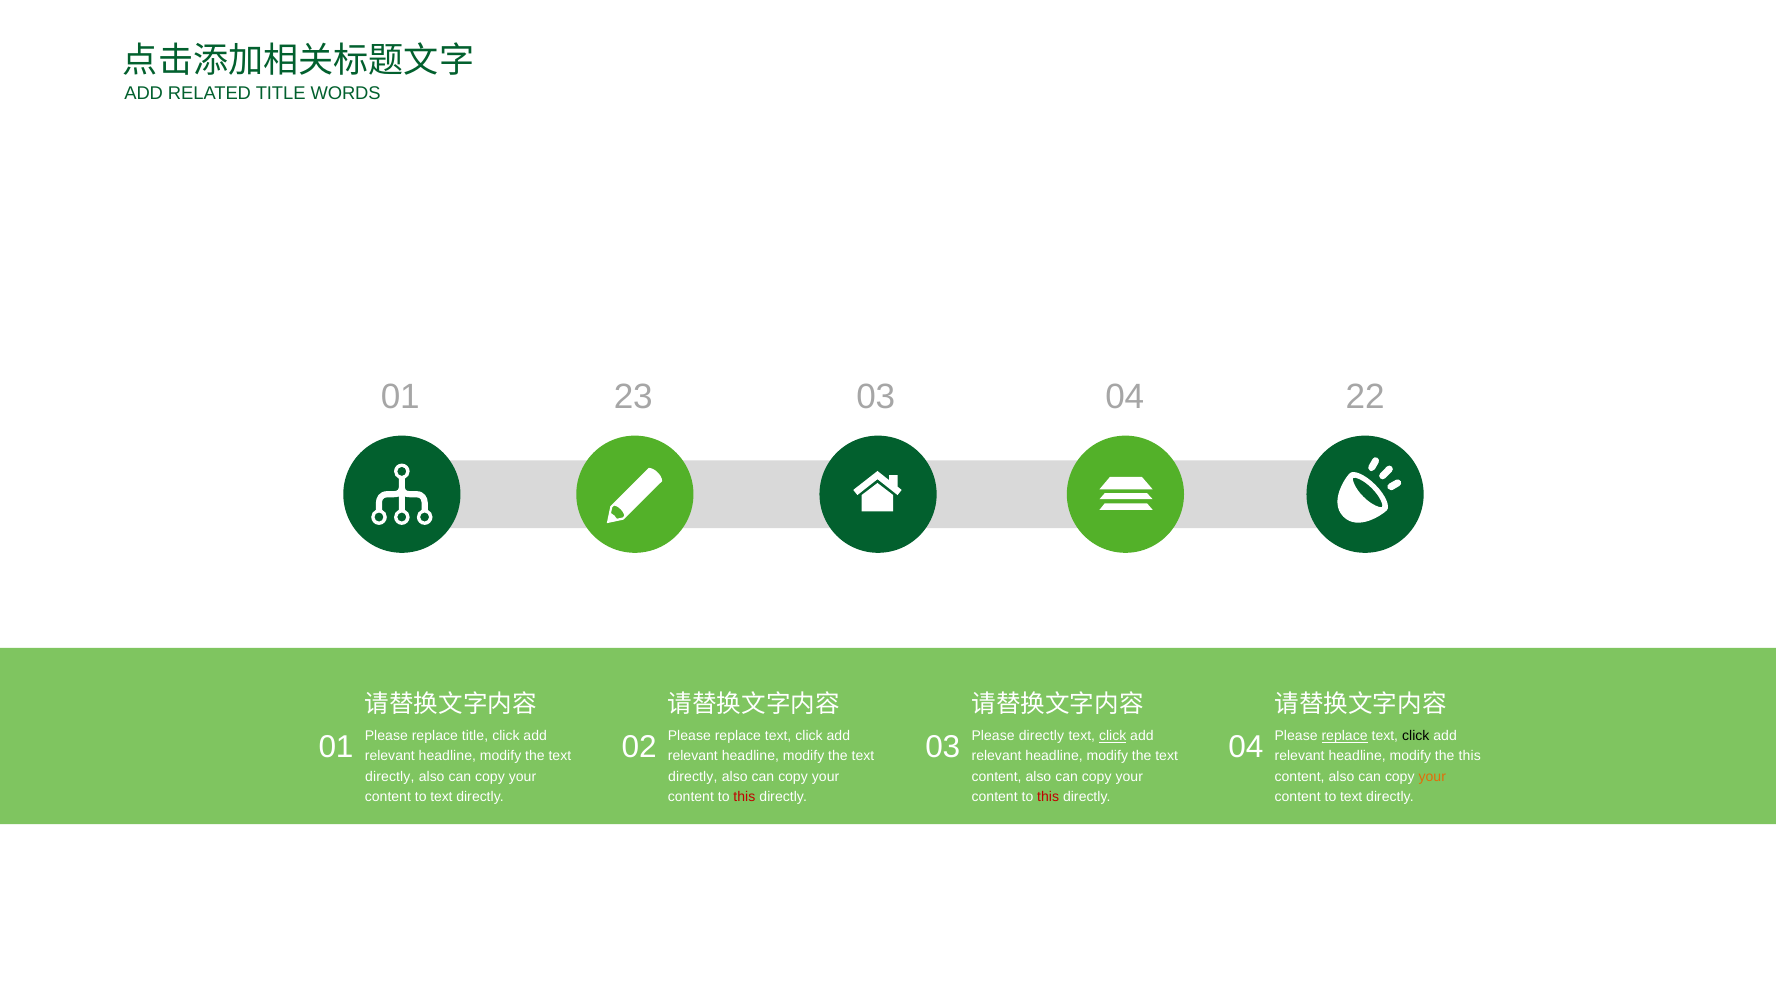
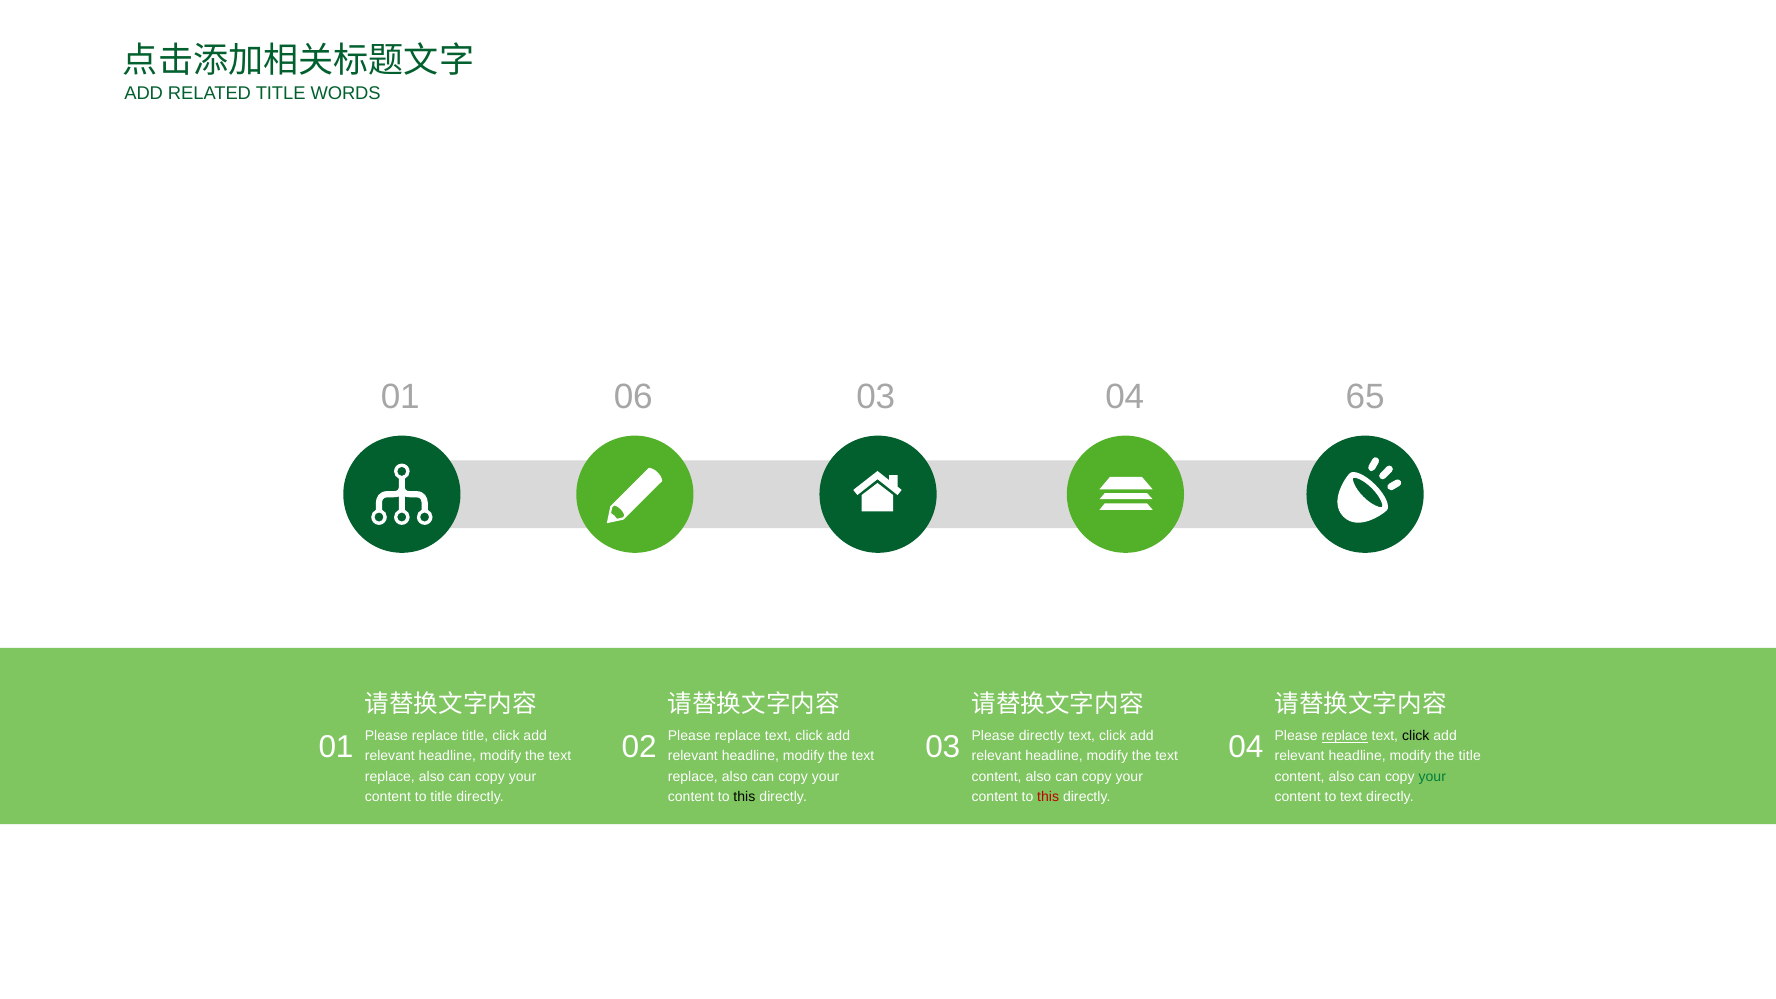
23: 23 -> 06 (633, 397)
22: 22 -> 65 (1365, 397)
click underline: present -> none (1113, 736)
the this: this -> title (1470, 756)
directly: directly -> replace (390, 776)
directly: directly -> replace (693, 776)
your colour: orange -> green (1432, 776)
text: text -> title (441, 797)
this colour: red -> black (744, 797)
